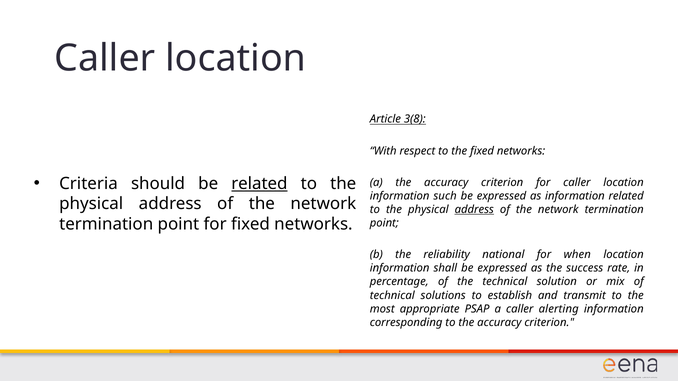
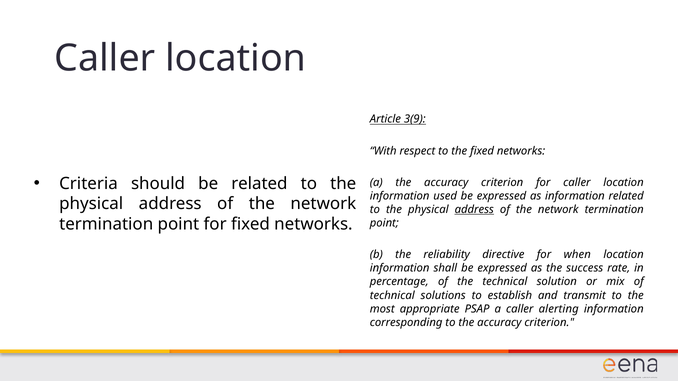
3(8: 3(8 -> 3(9 (415, 119)
related underline: present -> none (259, 184)
such: such -> used (445, 196)
national: national -> directive (503, 255)
